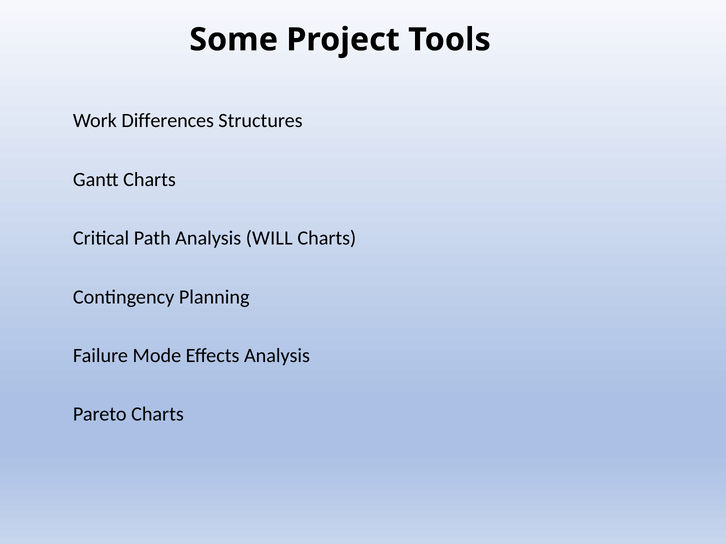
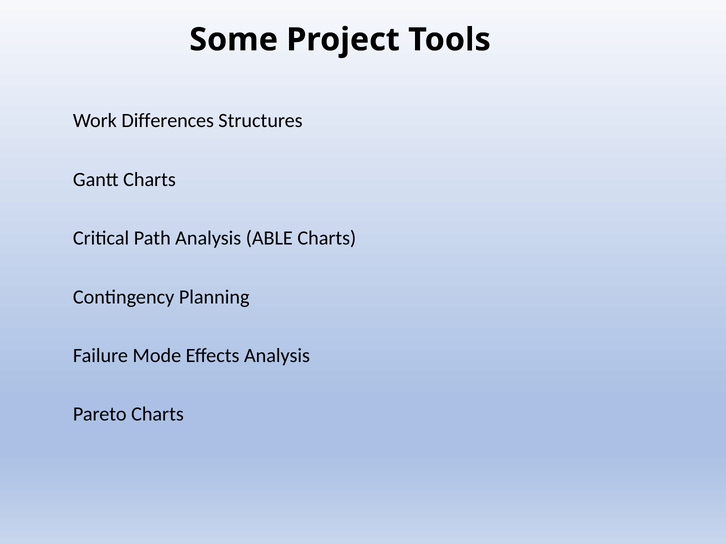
WILL: WILL -> ABLE (269, 238)
